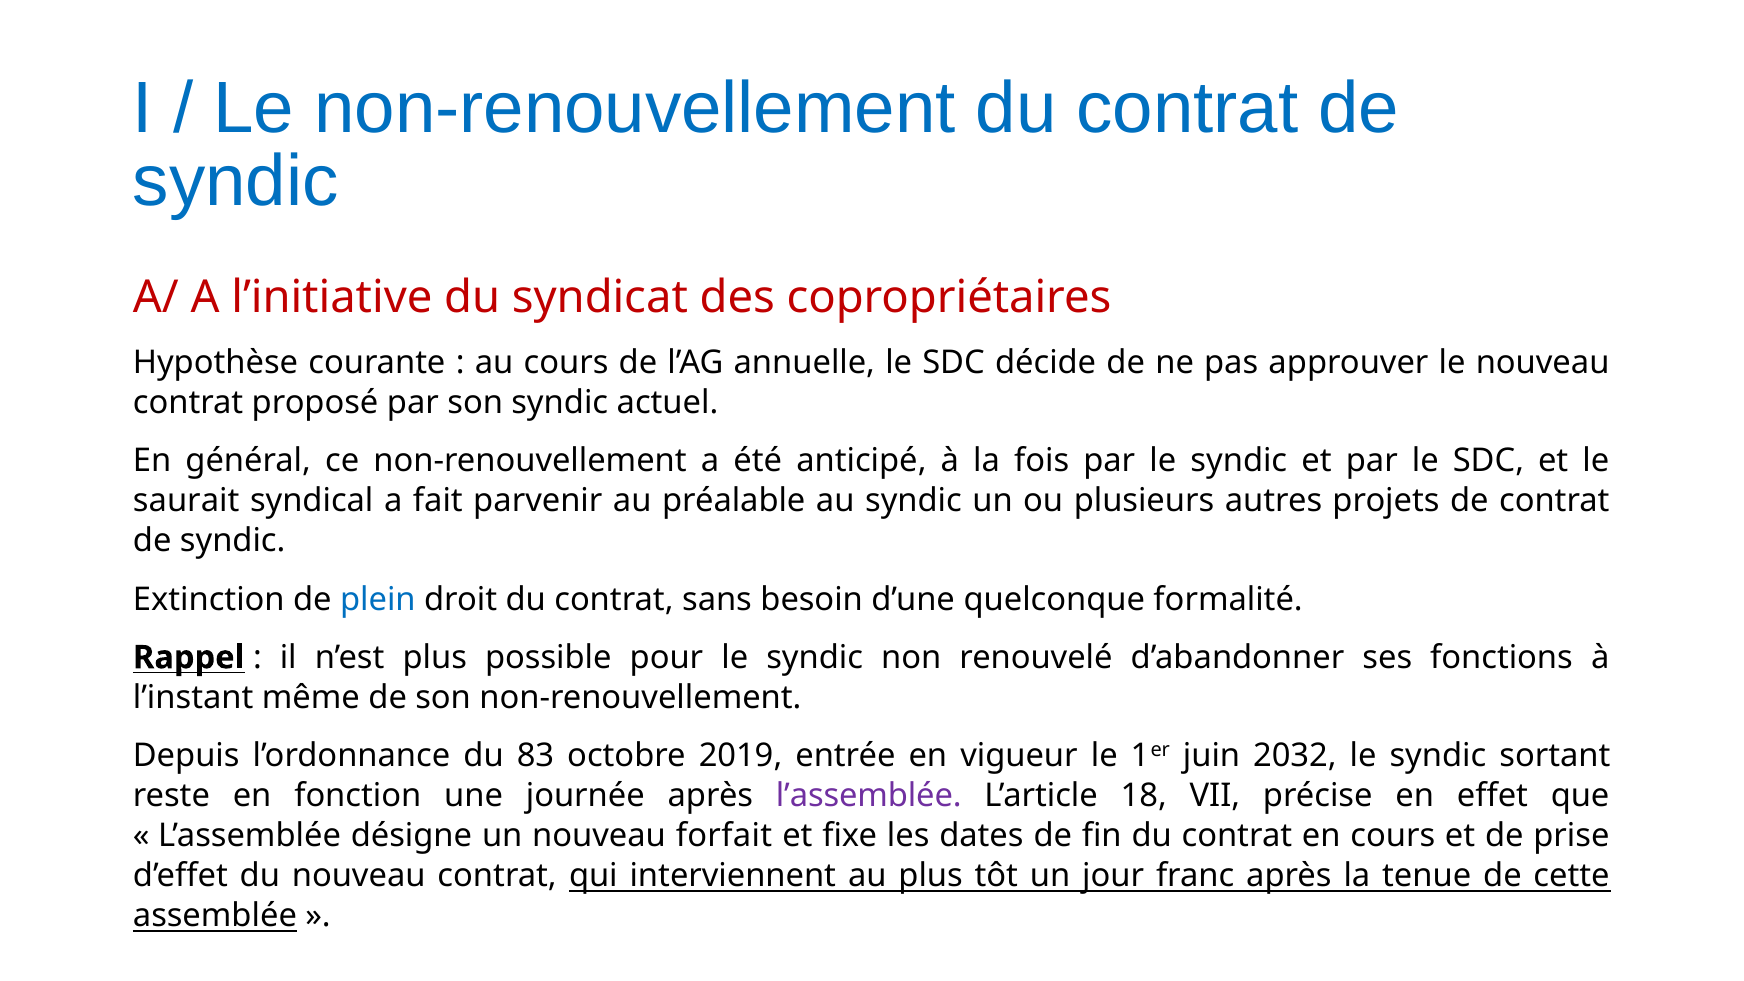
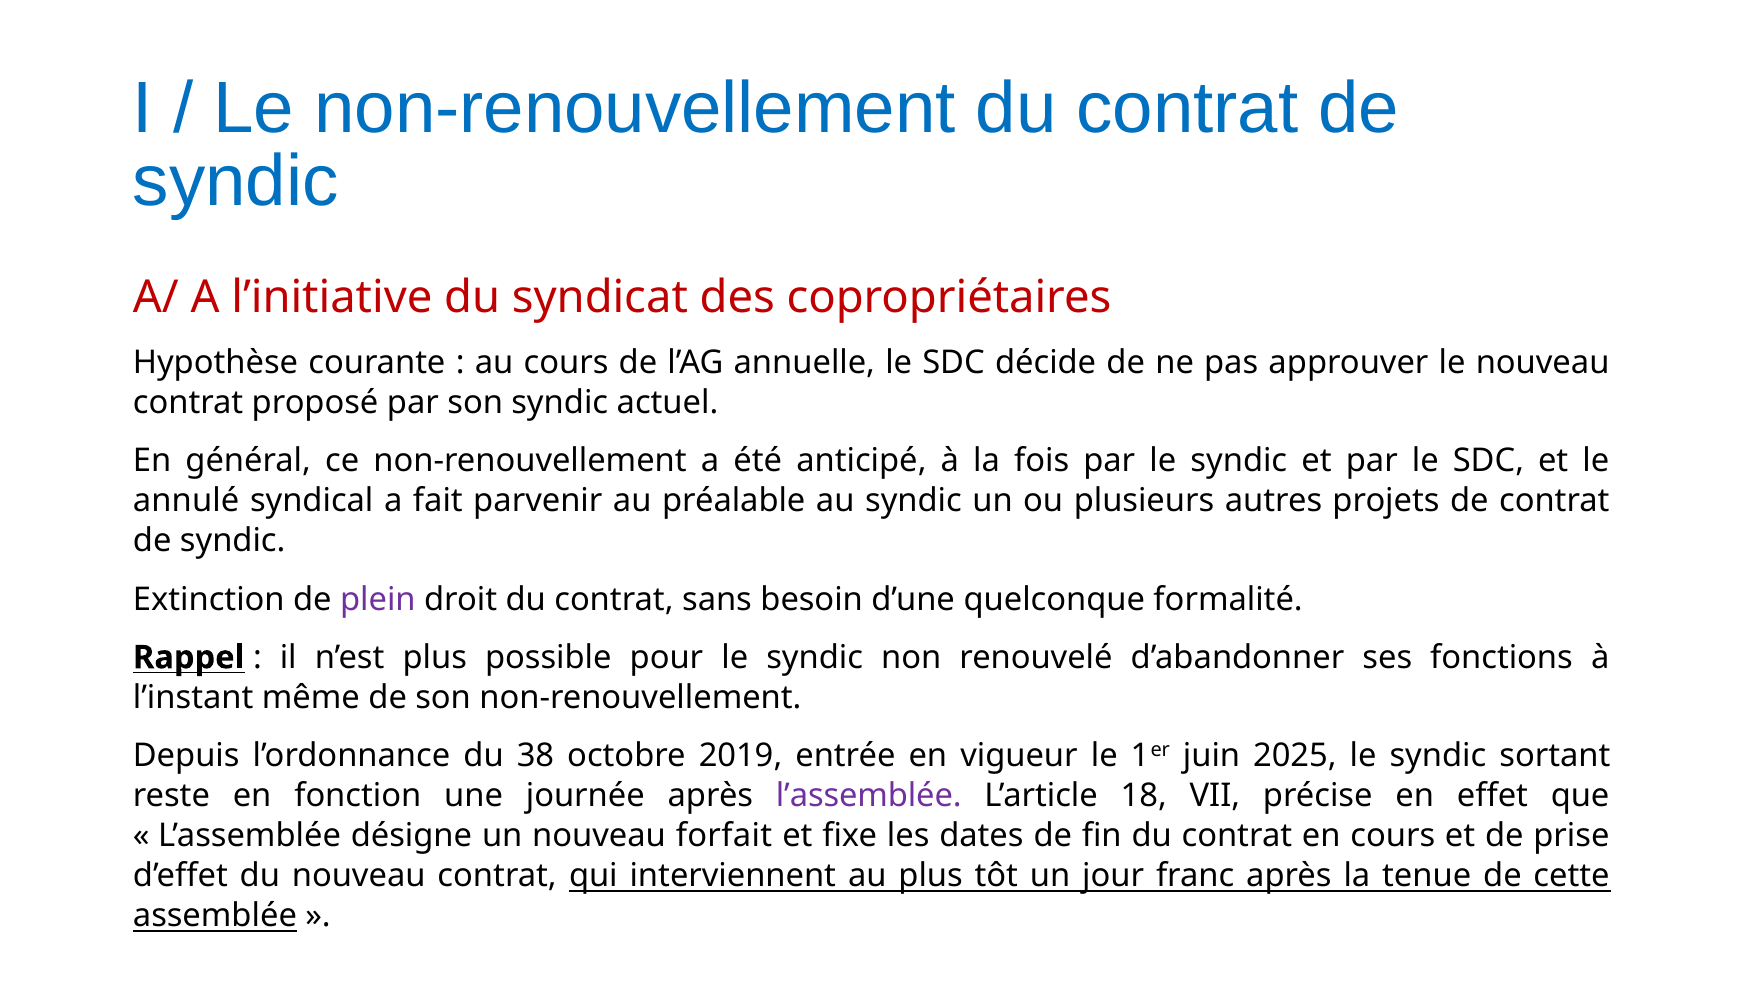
saurait: saurait -> annulé (186, 501)
plein colour: blue -> purple (378, 599)
83: 83 -> 38 (535, 756)
2032: 2032 -> 2025 (1295, 756)
